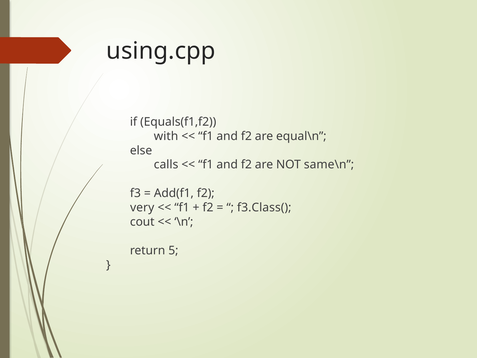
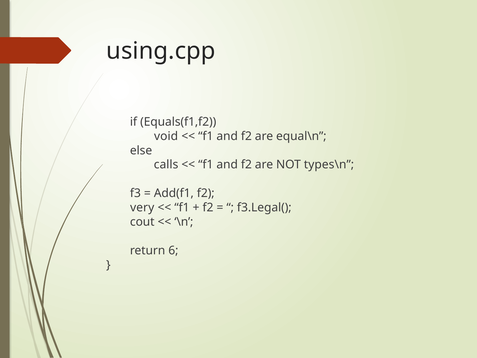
with: with -> void (166, 136)
same\n: same\n -> types\n (329, 165)
f3.Class(: f3.Class( -> f3.Legal( (264, 208)
5: 5 -> 6 (173, 250)
